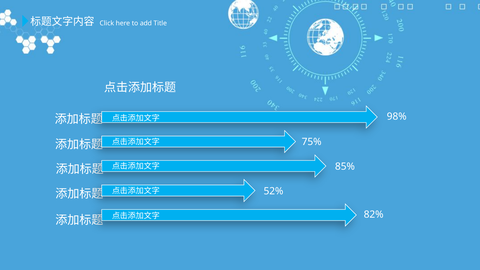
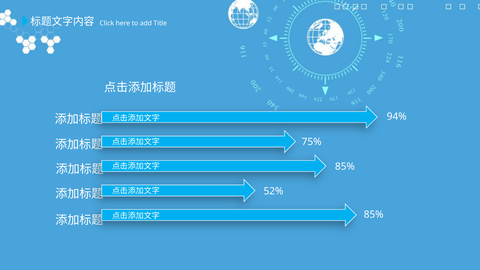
98%: 98% -> 94% (397, 117)
82%: 82% -> 85% (374, 215)
